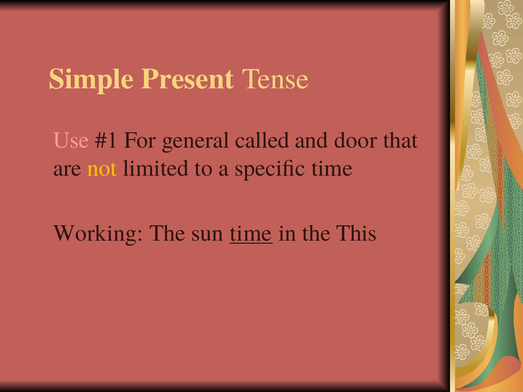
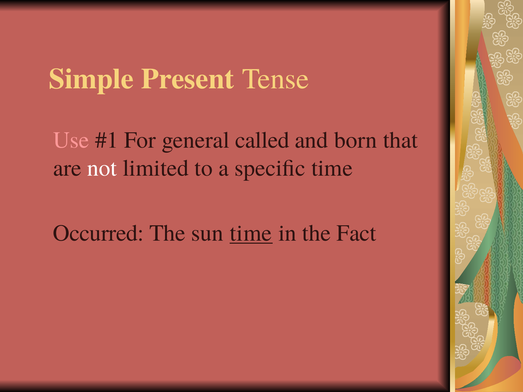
door: door -> born (356, 140)
not colour: yellow -> white (102, 168)
Working: Working -> Occurred (98, 233)
This: This -> Fact (356, 233)
